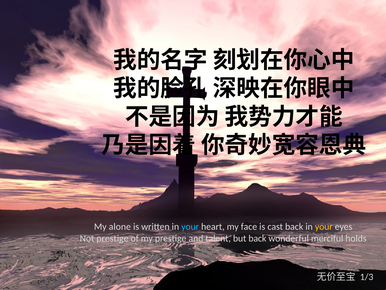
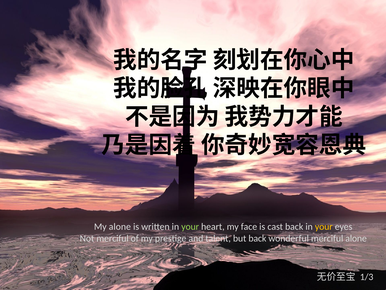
your colour: light blue -> light green (190, 226)
Not prestige: prestige -> merciful (113, 238)
merciful holds: holds -> alone (356, 238)
